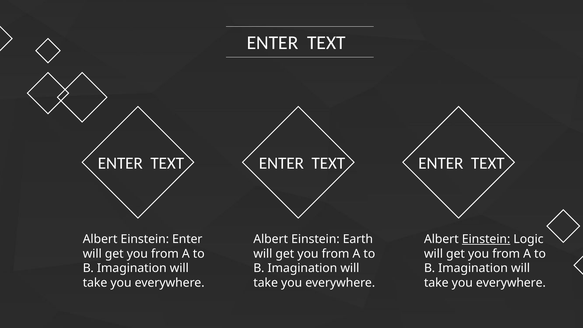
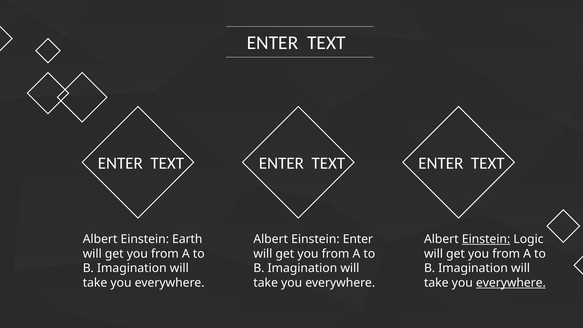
Einstein Enter: Enter -> Earth (187, 239)
Einstein Earth: Earth -> Enter (358, 239)
everywhere underline: none -> present (511, 283)
